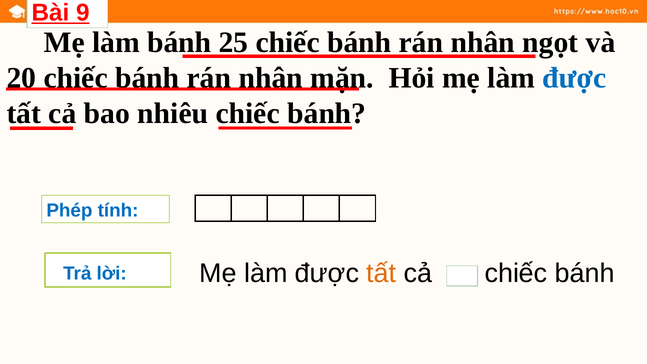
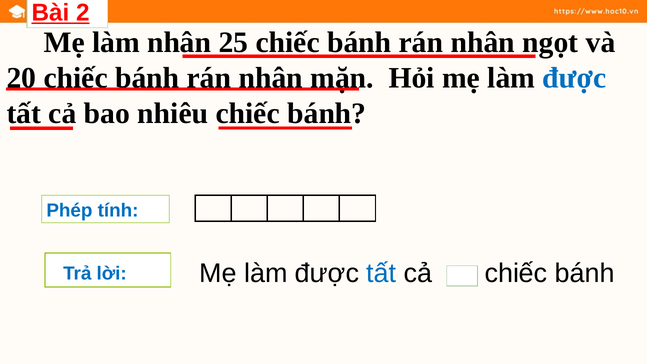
9: 9 -> 2 (83, 13)
làm bánh: bánh -> nhân (179, 42)
tất colour: orange -> blue (381, 274)
